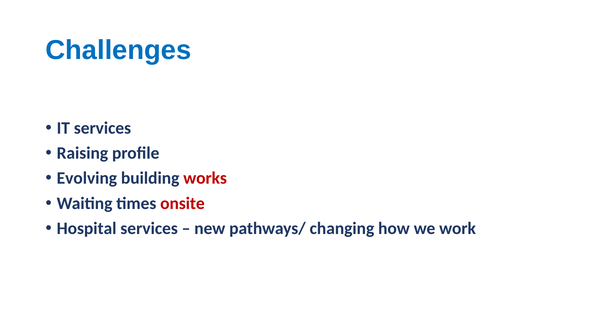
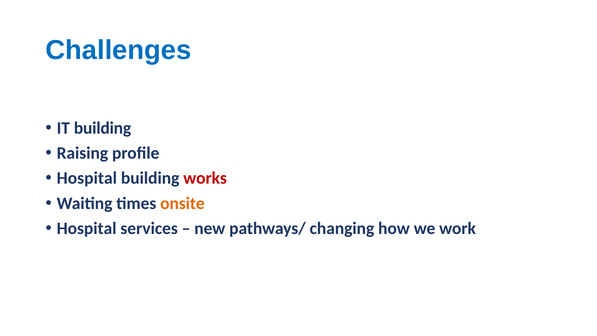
IT services: services -> building (103, 128)
Evolving: Evolving -> Hospital (87, 178)
onsite colour: red -> orange (182, 203)
